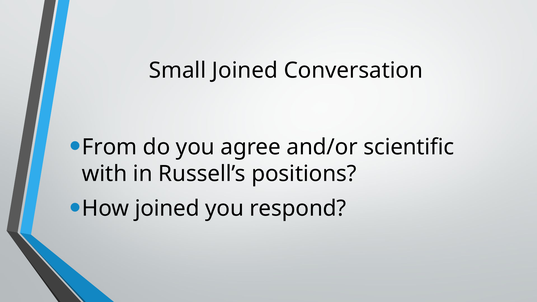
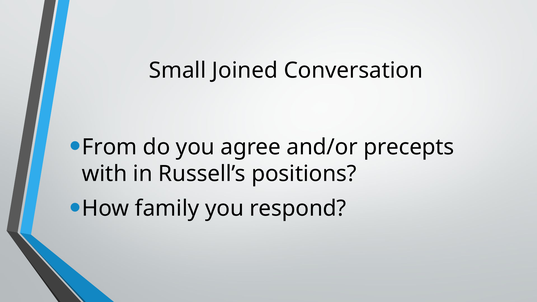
scientific: scientific -> precepts (409, 147)
How joined: joined -> family (167, 208)
